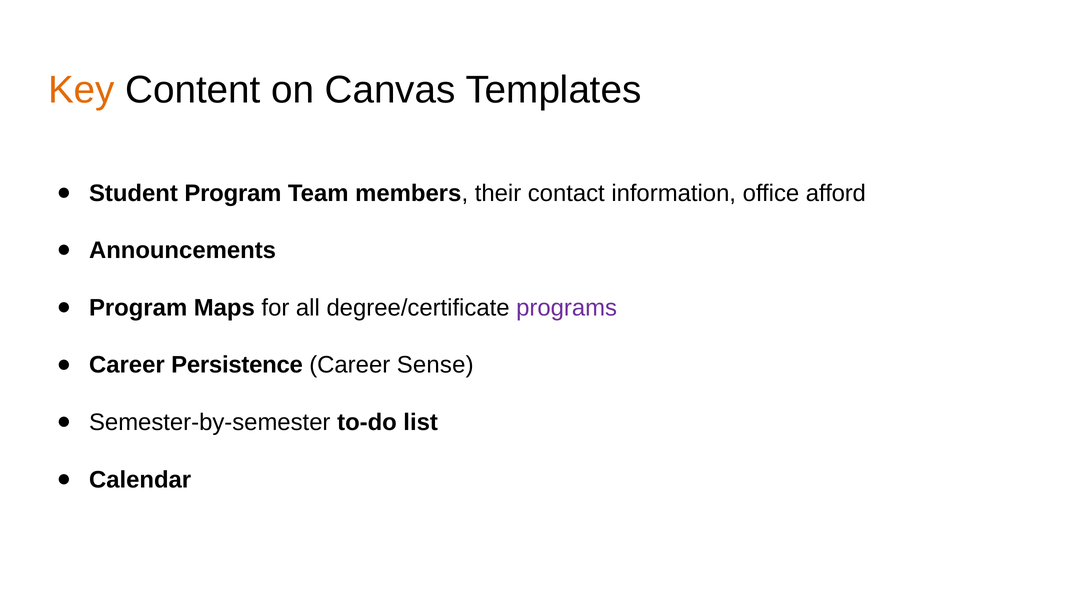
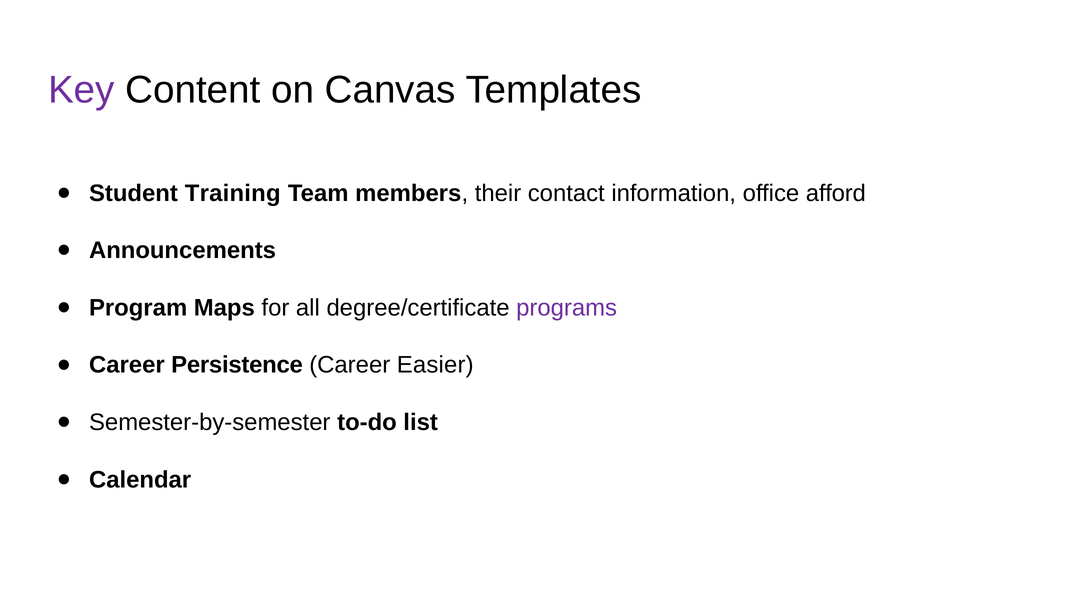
Key colour: orange -> purple (81, 90)
Student Program: Program -> Training (233, 193)
Sense: Sense -> Easier (435, 365)
